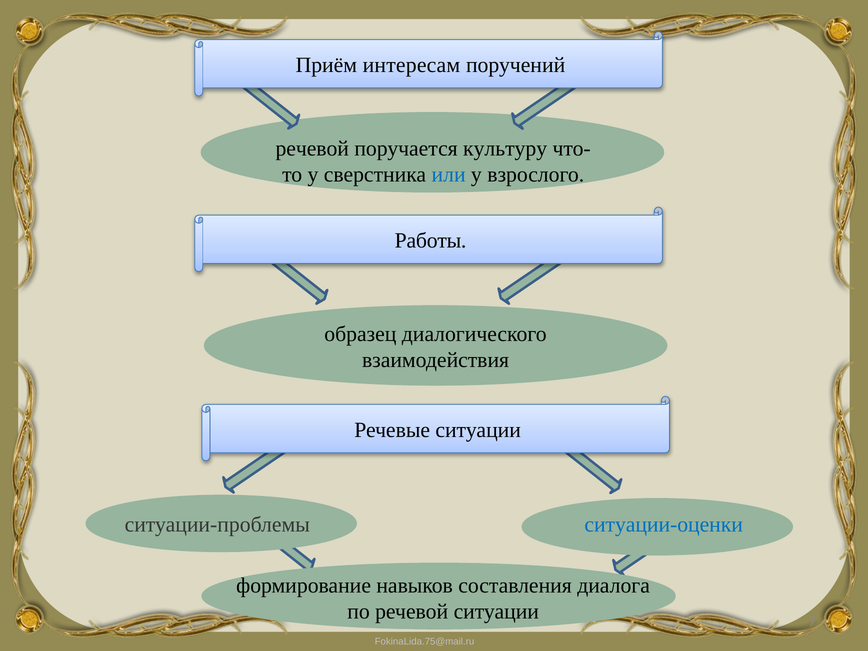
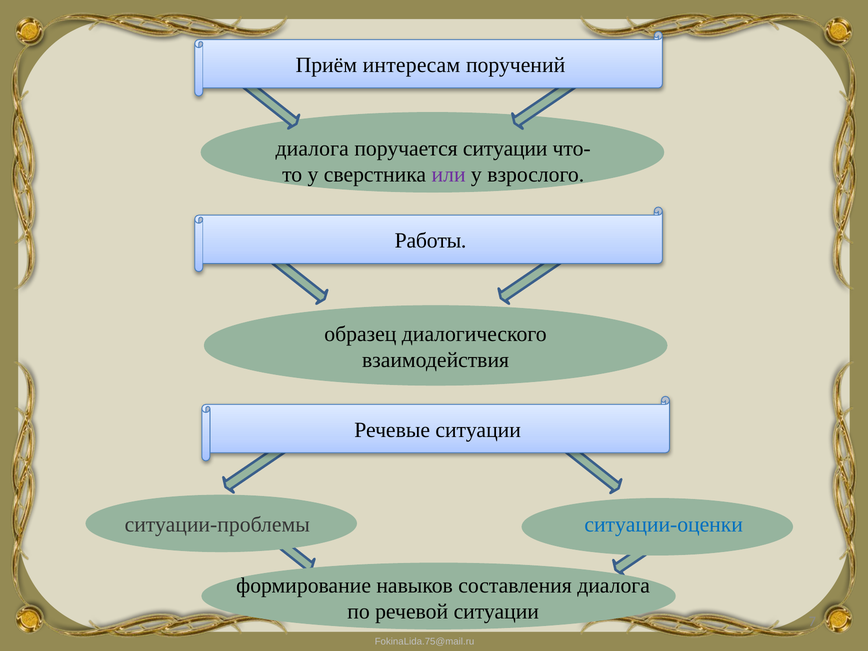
речевой: речевой -> диалога (312, 149)
поручается культуру: культуру -> ситуации (505, 149)
или colour: blue -> purple (449, 175)
